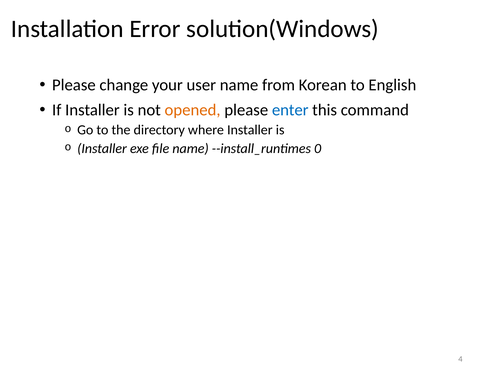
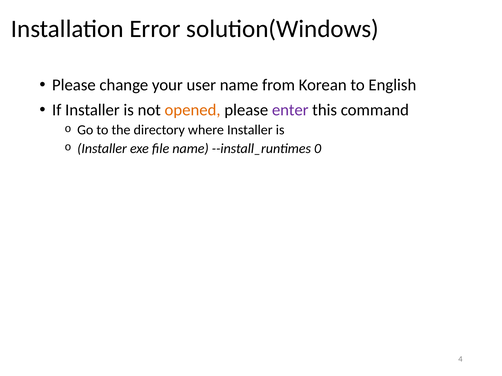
enter colour: blue -> purple (290, 110)
